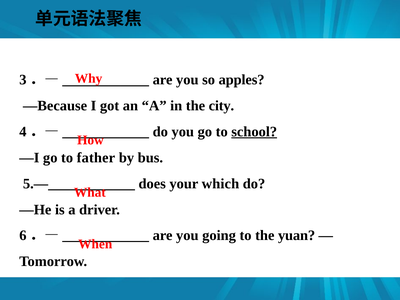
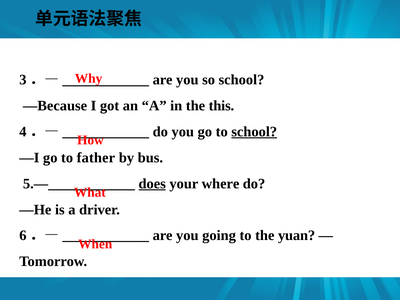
so apples: apples -> school (241, 80)
city: city -> this (221, 106)
does underline: none -> present (152, 184)
which: which -> where (221, 184)
